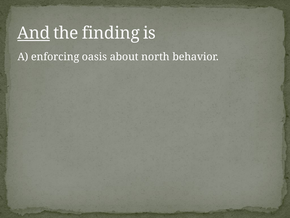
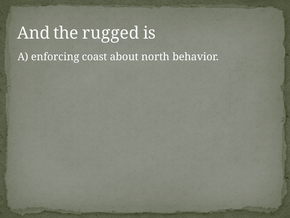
And underline: present -> none (34, 33)
finding: finding -> rugged (111, 33)
oasis: oasis -> coast (95, 57)
